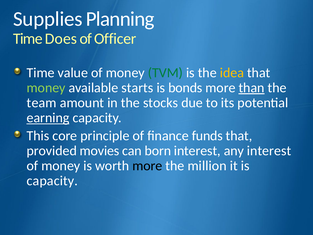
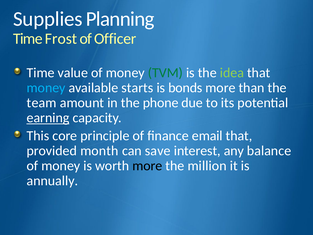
Does: Does -> Frost (61, 39)
idea colour: yellow -> light green (232, 73)
money colour: light green -> light blue (46, 88)
than underline: present -> none (252, 88)
stocks: stocks -> phone (161, 103)
funds: funds -> email (207, 136)
movies: movies -> month (99, 151)
born: born -> save (158, 151)
any interest: interest -> balance (269, 151)
capacity: capacity -> annually (52, 181)
